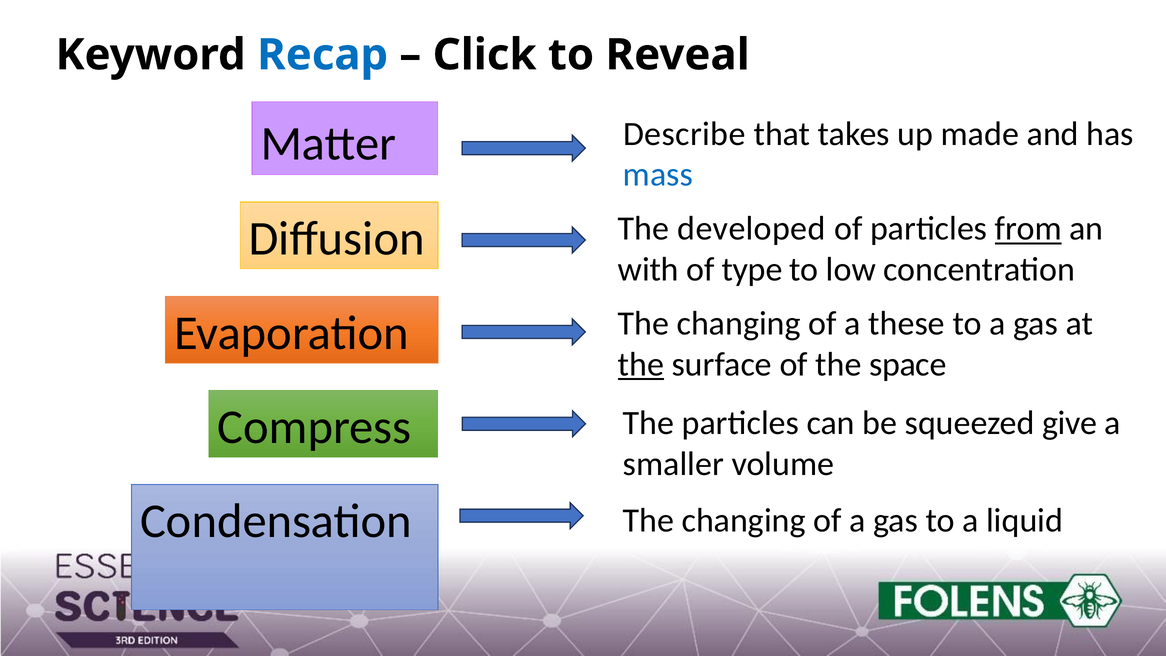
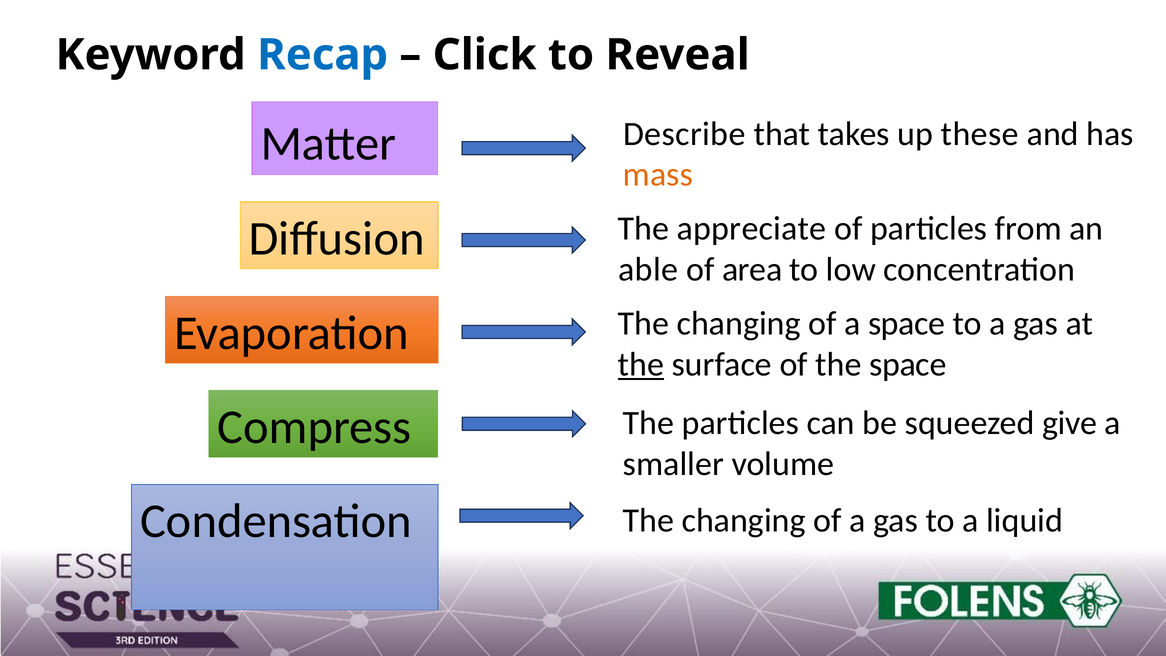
made: made -> these (980, 134)
mass colour: blue -> orange (658, 175)
developed: developed -> appreciate (752, 229)
from underline: present -> none (1028, 229)
with: with -> able (648, 269)
type: type -> area (752, 269)
a these: these -> space (907, 323)
